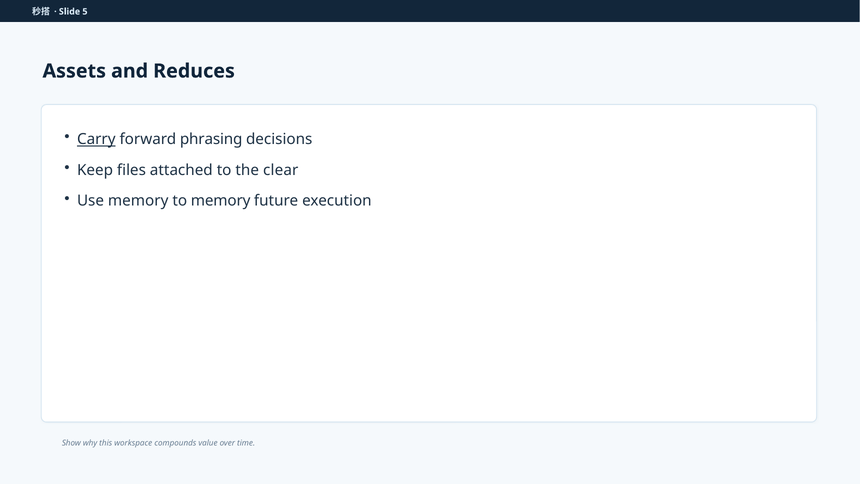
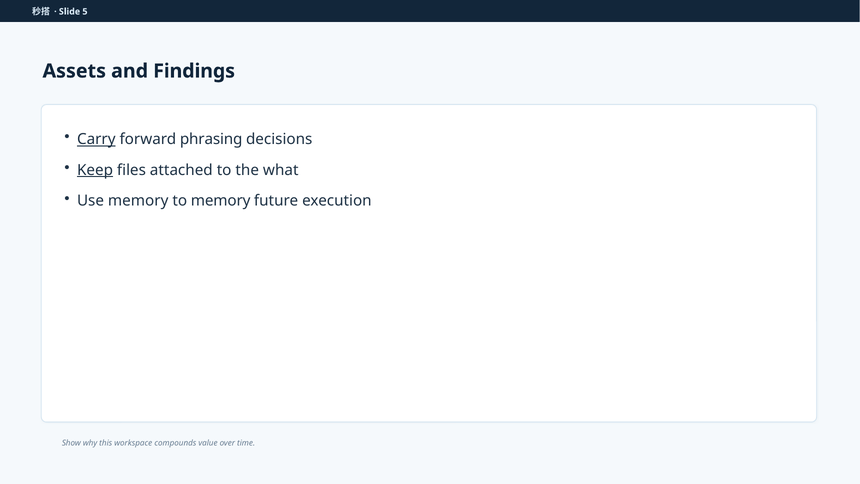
Reduces: Reduces -> Findings (194, 71)
Keep underline: none -> present (95, 170)
clear: clear -> what (281, 170)
